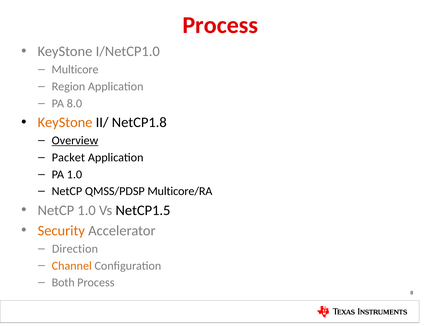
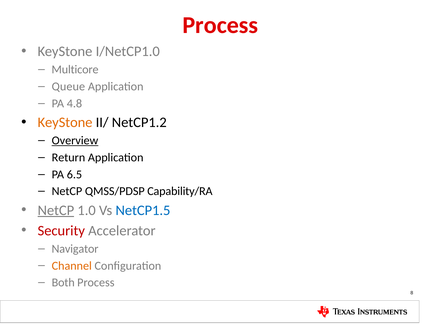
Region: Region -> Queue (68, 87)
8.0: 8.0 -> 4.8 (74, 103)
NetCP1.8: NetCP1.8 -> NetCP1.2 (139, 123)
Packet: Packet -> Return (68, 158)
PA 1.0: 1.0 -> 6.5 (74, 175)
Multicore/RA: Multicore/RA -> Capability/RA (180, 191)
NetCP underline: none -> present (56, 210)
NetCP1.5 colour: black -> blue (143, 210)
Security colour: orange -> red (61, 231)
Direction: Direction -> Navigator (75, 249)
